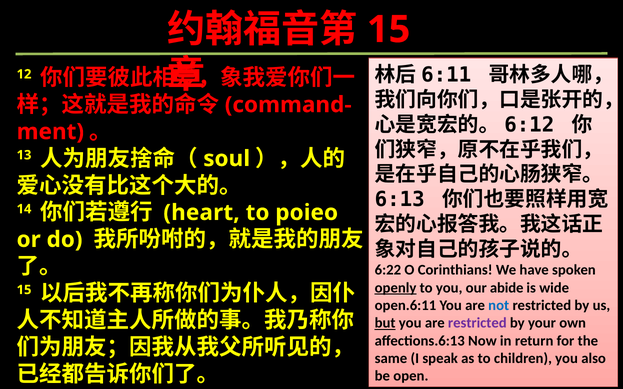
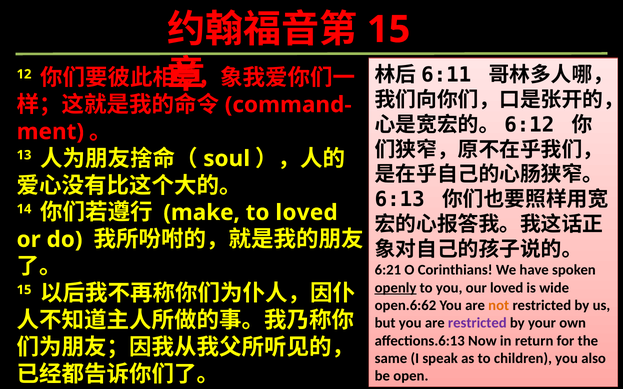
heart: heart -> make (202, 213)
to poieo: poieo -> loved (307, 213)
6:22: 6:22 -> 6:21 (388, 270)
our abide: abide -> loved (507, 288)
open.6:11: open.6:11 -> open.6:62 (405, 306)
not colour: blue -> orange (499, 306)
but underline: present -> none (385, 323)
